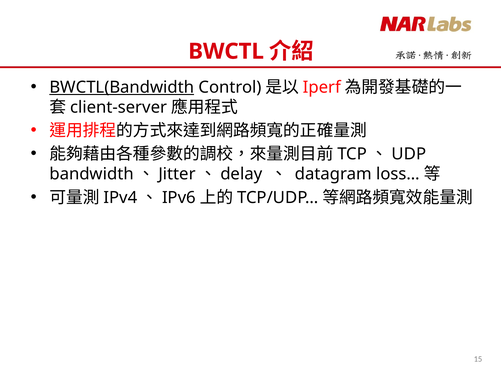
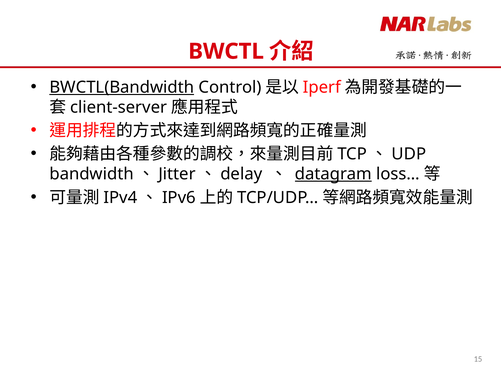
datagram underline: none -> present (333, 174)
